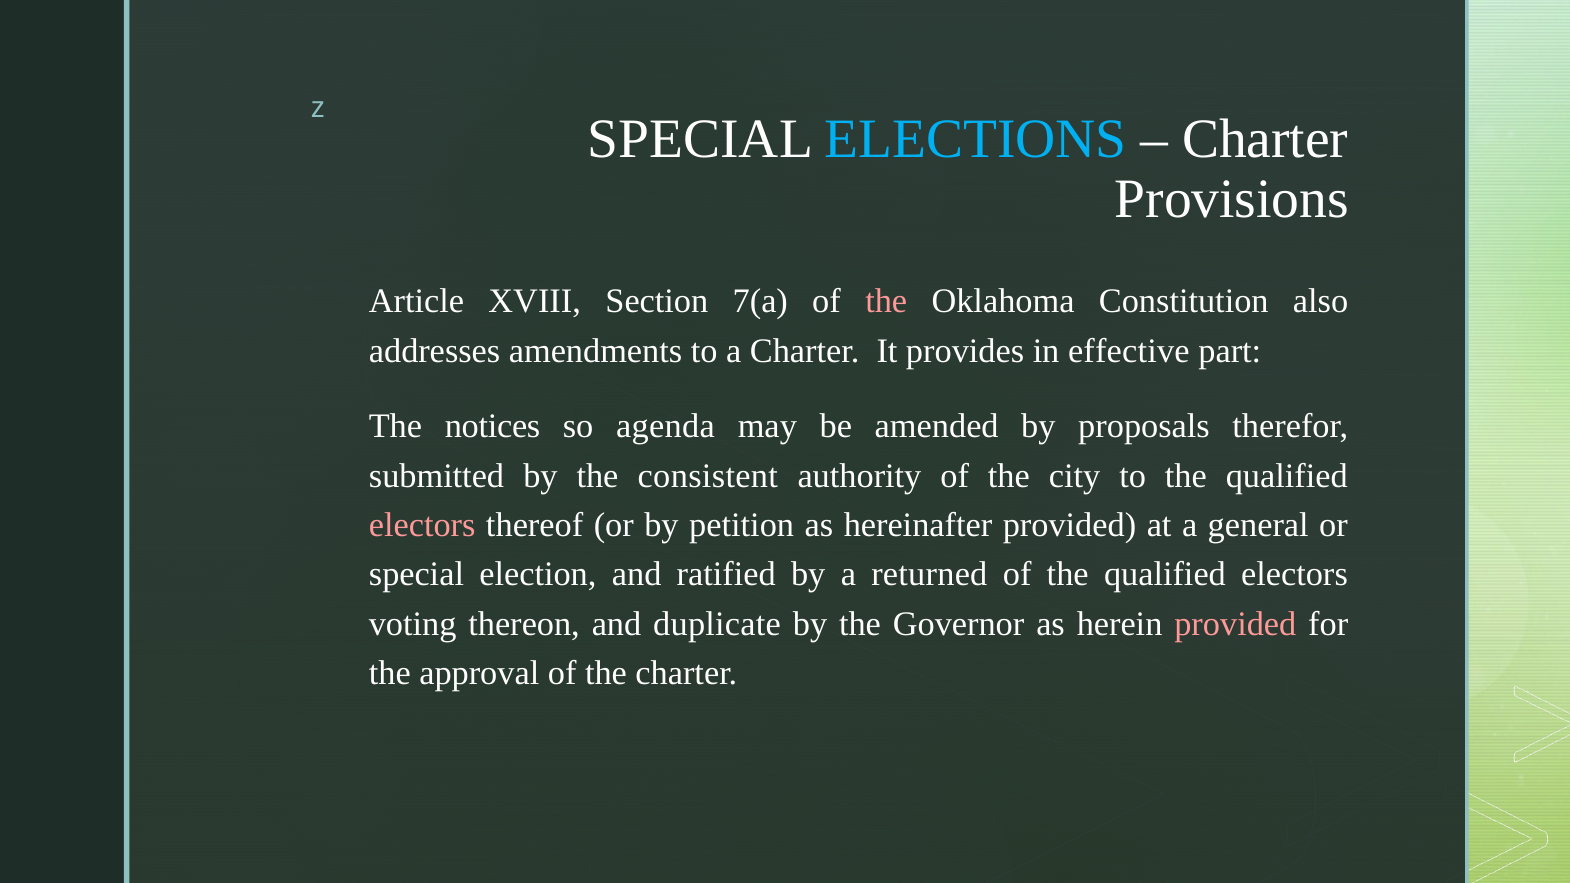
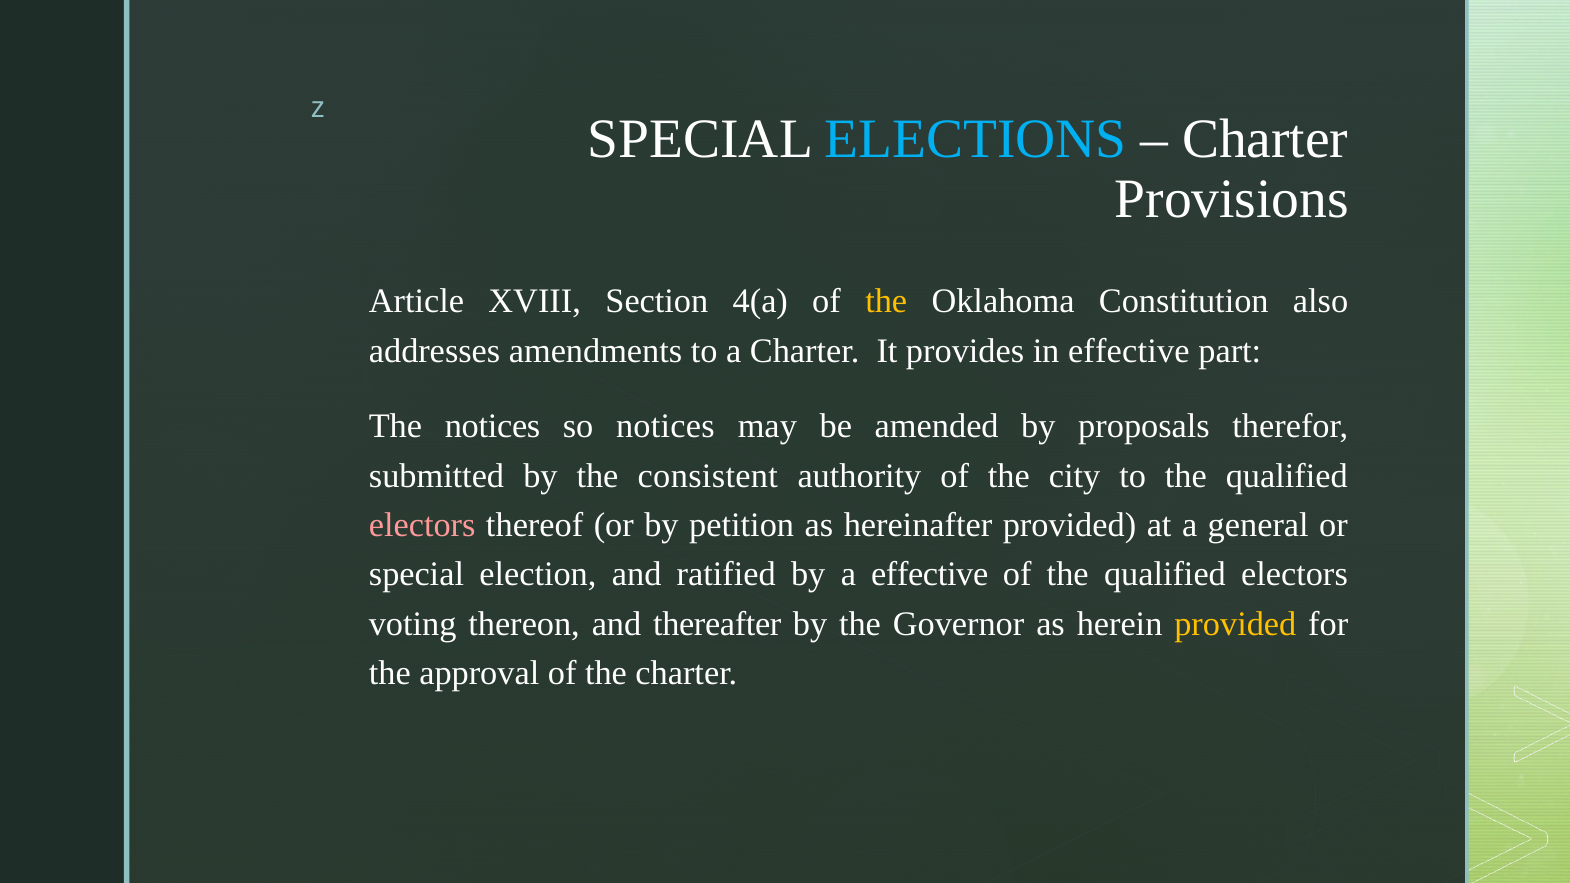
7(a: 7(a -> 4(a (760, 301)
the colour: pink -> yellow (886, 301)
so agenda: agenda -> notices (665, 426)
a returned: returned -> effective (930, 575)
duplicate: duplicate -> thereafter (717, 624)
provided colour: pink -> yellow (1235, 624)
